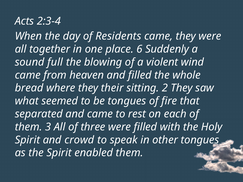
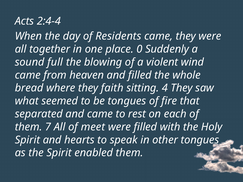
2:3-4: 2:3-4 -> 2:4-4 (49, 21)
6: 6 -> 0 (139, 49)
their: their -> faith (112, 88)
2: 2 -> 4 (165, 88)
3: 3 -> 7 (48, 127)
three: three -> meet (93, 127)
crowd: crowd -> hearts (79, 140)
